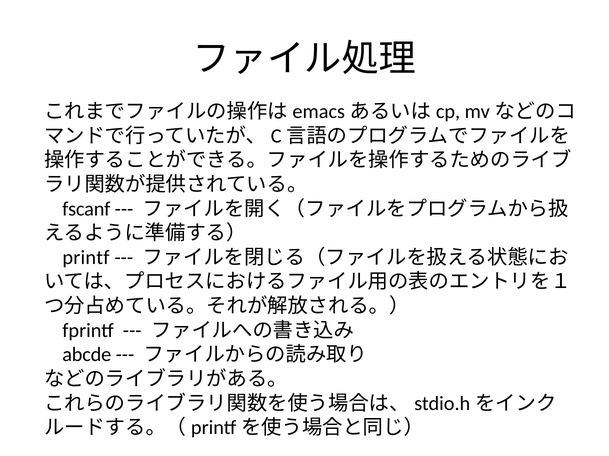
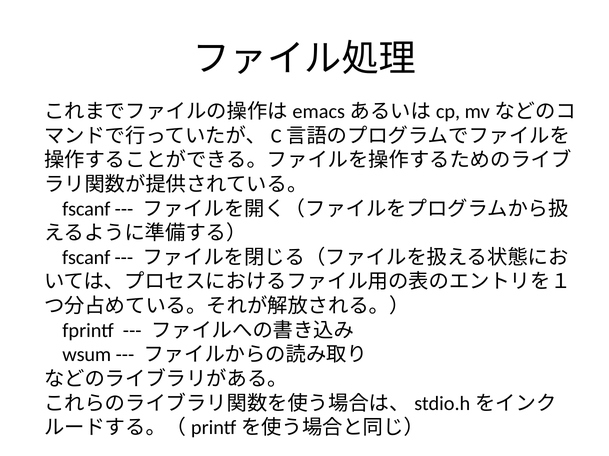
printf: printf -> fscanf (86, 258)
abcde: abcde -> wsum (87, 355)
